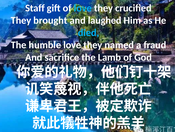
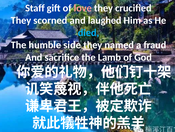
love colour: light blue -> pink (83, 8)
brought: brought -> scorned (50, 20)
humble love: love -> side (72, 45)
